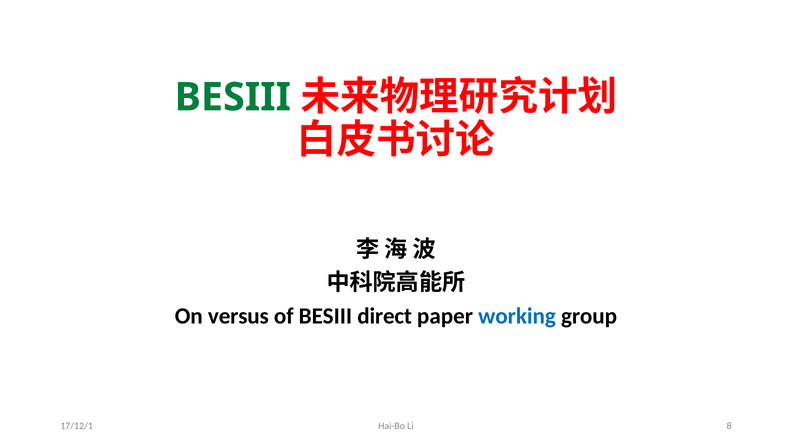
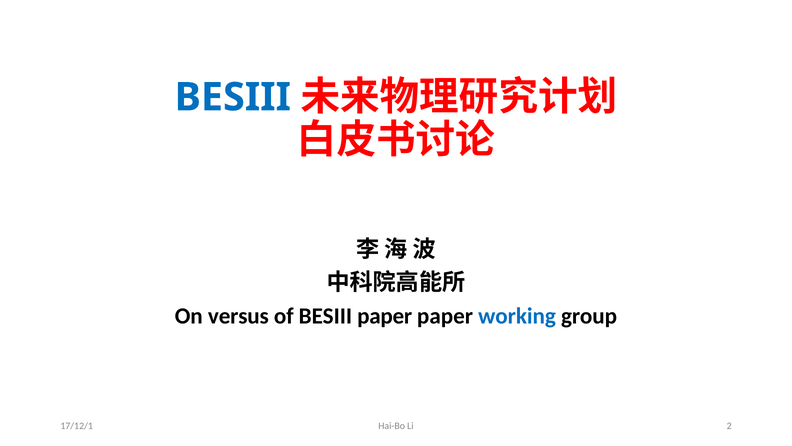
BESIII colour: green -> blue (233, 97)
BESIII direct: direct -> paper (385, 316)
8: 8 -> 2 (729, 425)
